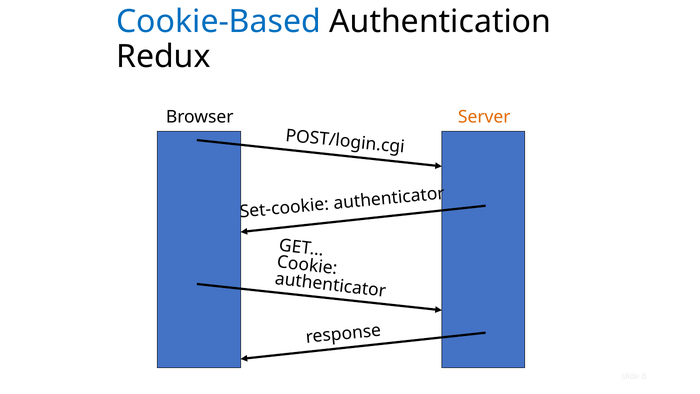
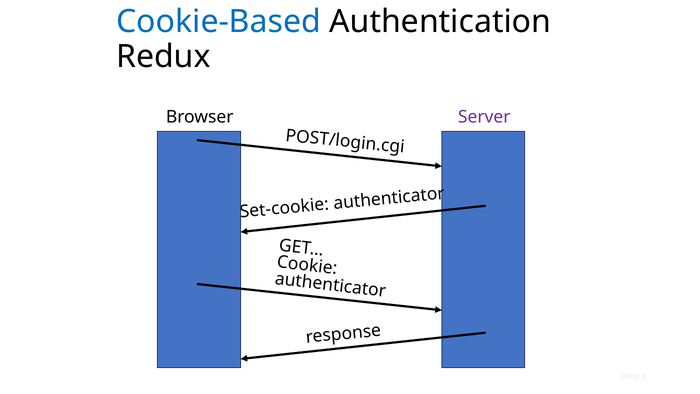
Server colour: orange -> purple (484, 117)
